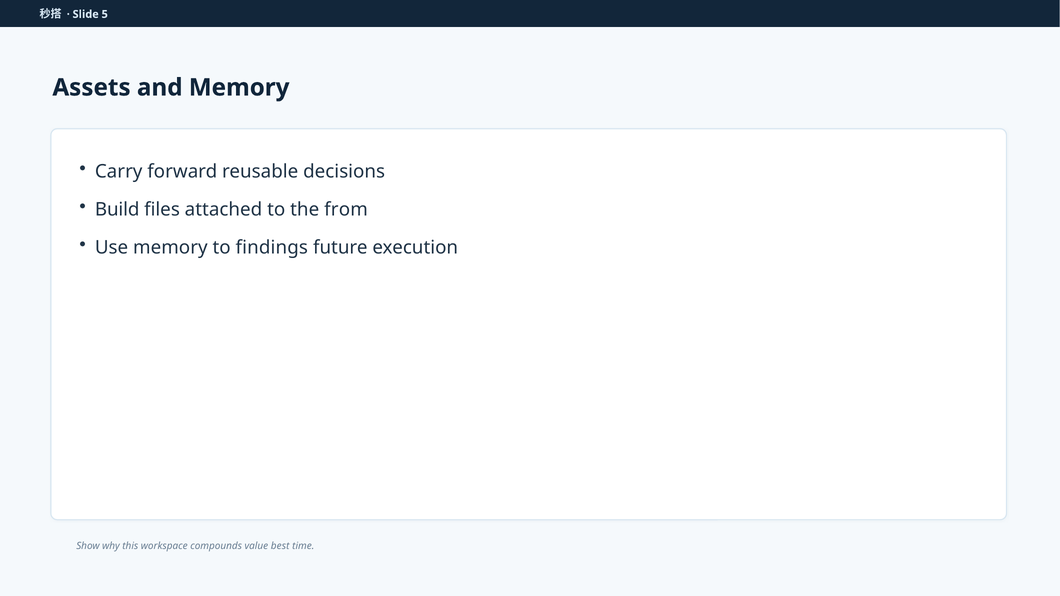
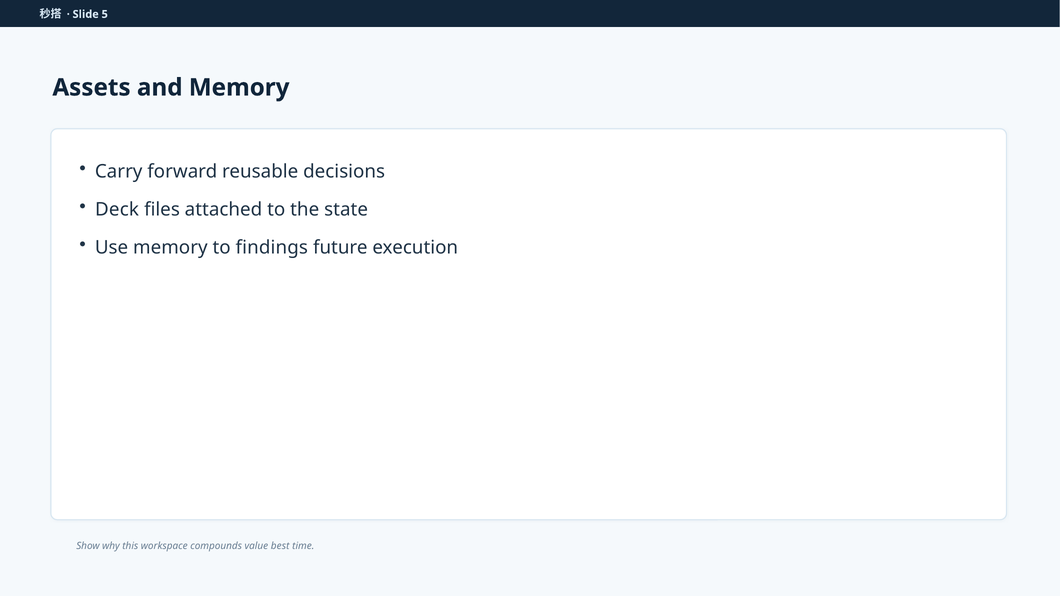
Build: Build -> Deck (117, 210)
from: from -> state (346, 210)
